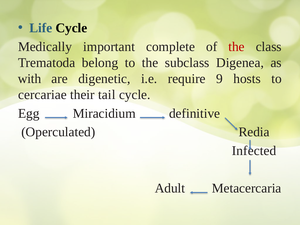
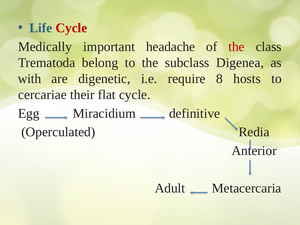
Cycle colour: black -> red (71, 28)
complete: complete -> headache (171, 47)
9: 9 -> 8 (219, 79)
tail: tail -> flat (107, 95)
Infected: Infected -> Anterior (254, 151)
